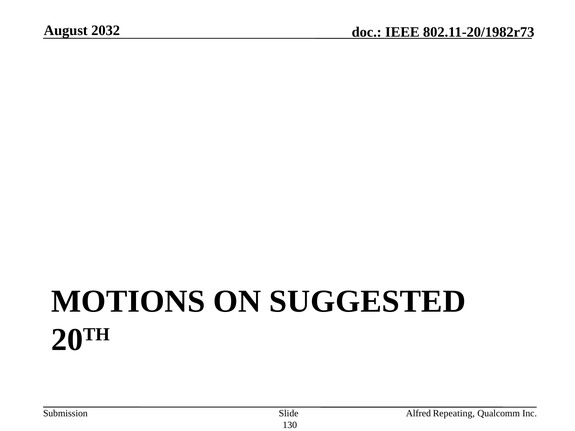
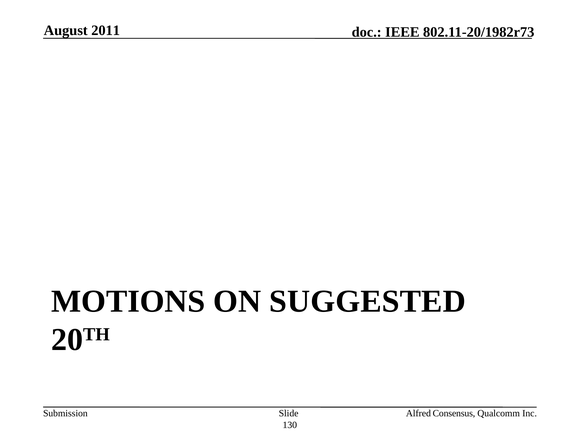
2032: 2032 -> 2011 (106, 30)
Repeating: Repeating -> Consensus (454, 414)
